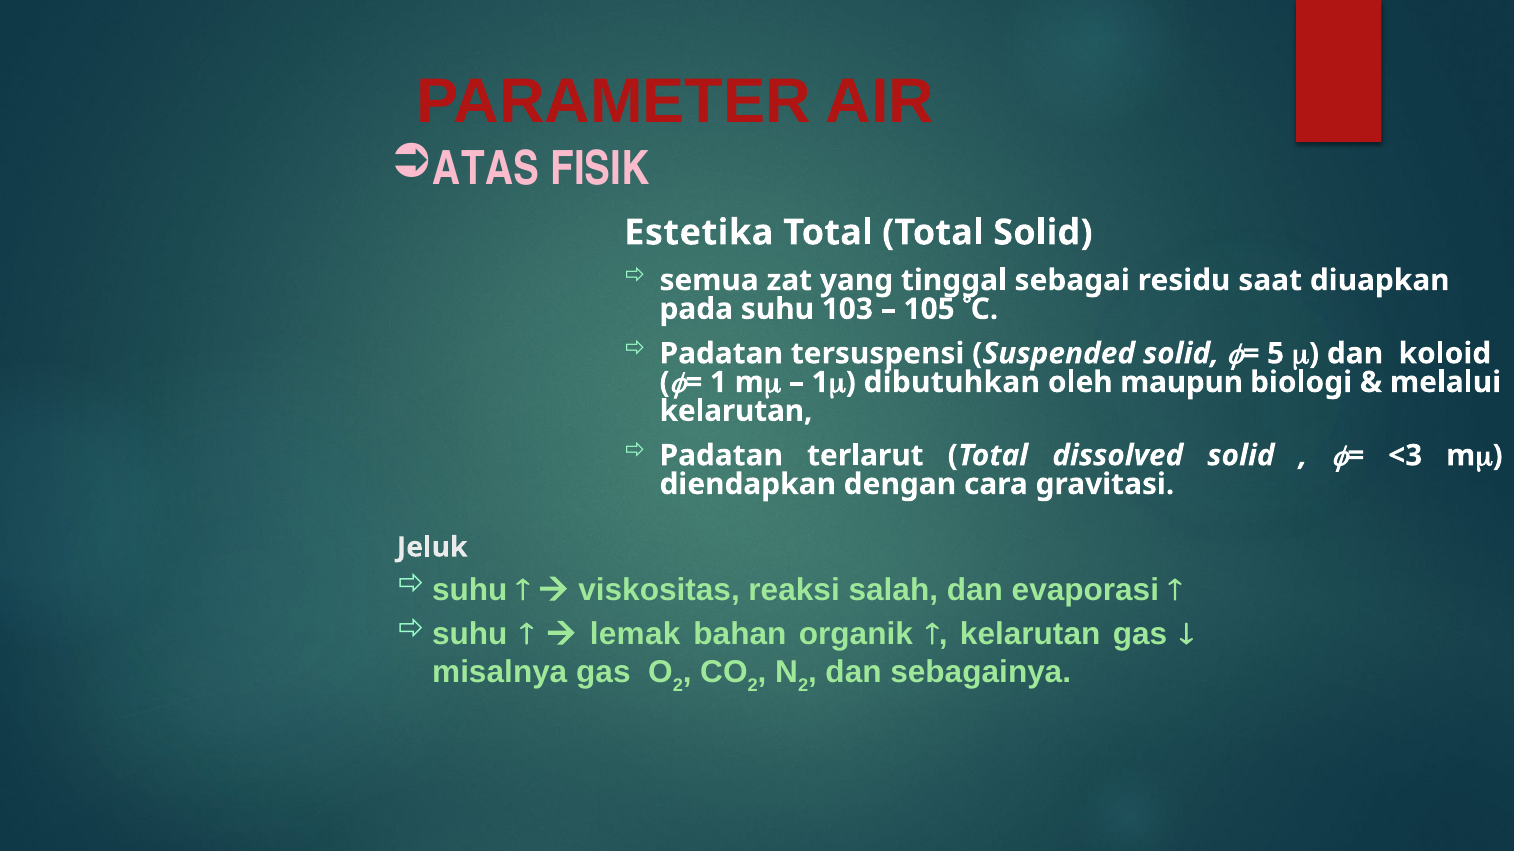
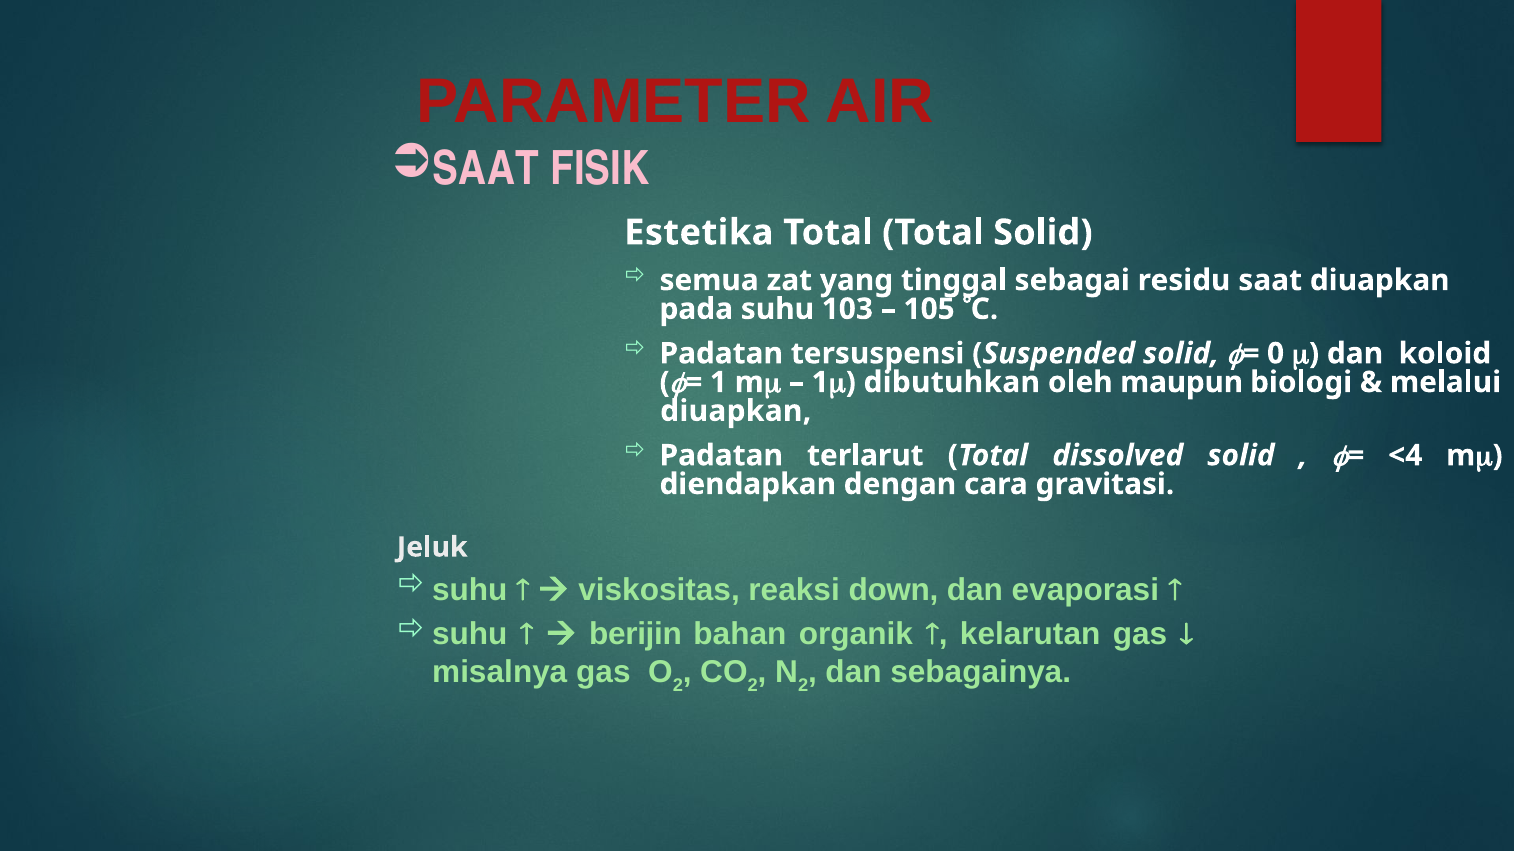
ATAS: ATAS -> SAAT (486, 169)
5: 5 -> 0 (1276, 354)
kelarutan: kelarutan -> diuapkan (736, 411)
<3: <3 -> <4 (1405, 456)
salah: salah -> down (893, 590)
lemak: lemak -> berijin (635, 634)
